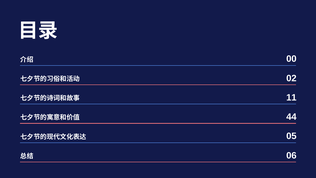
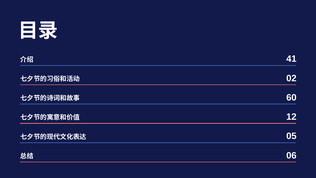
00: 00 -> 41 (291, 59)
11: 11 -> 60 (291, 97)
44: 44 -> 12 (291, 117)
